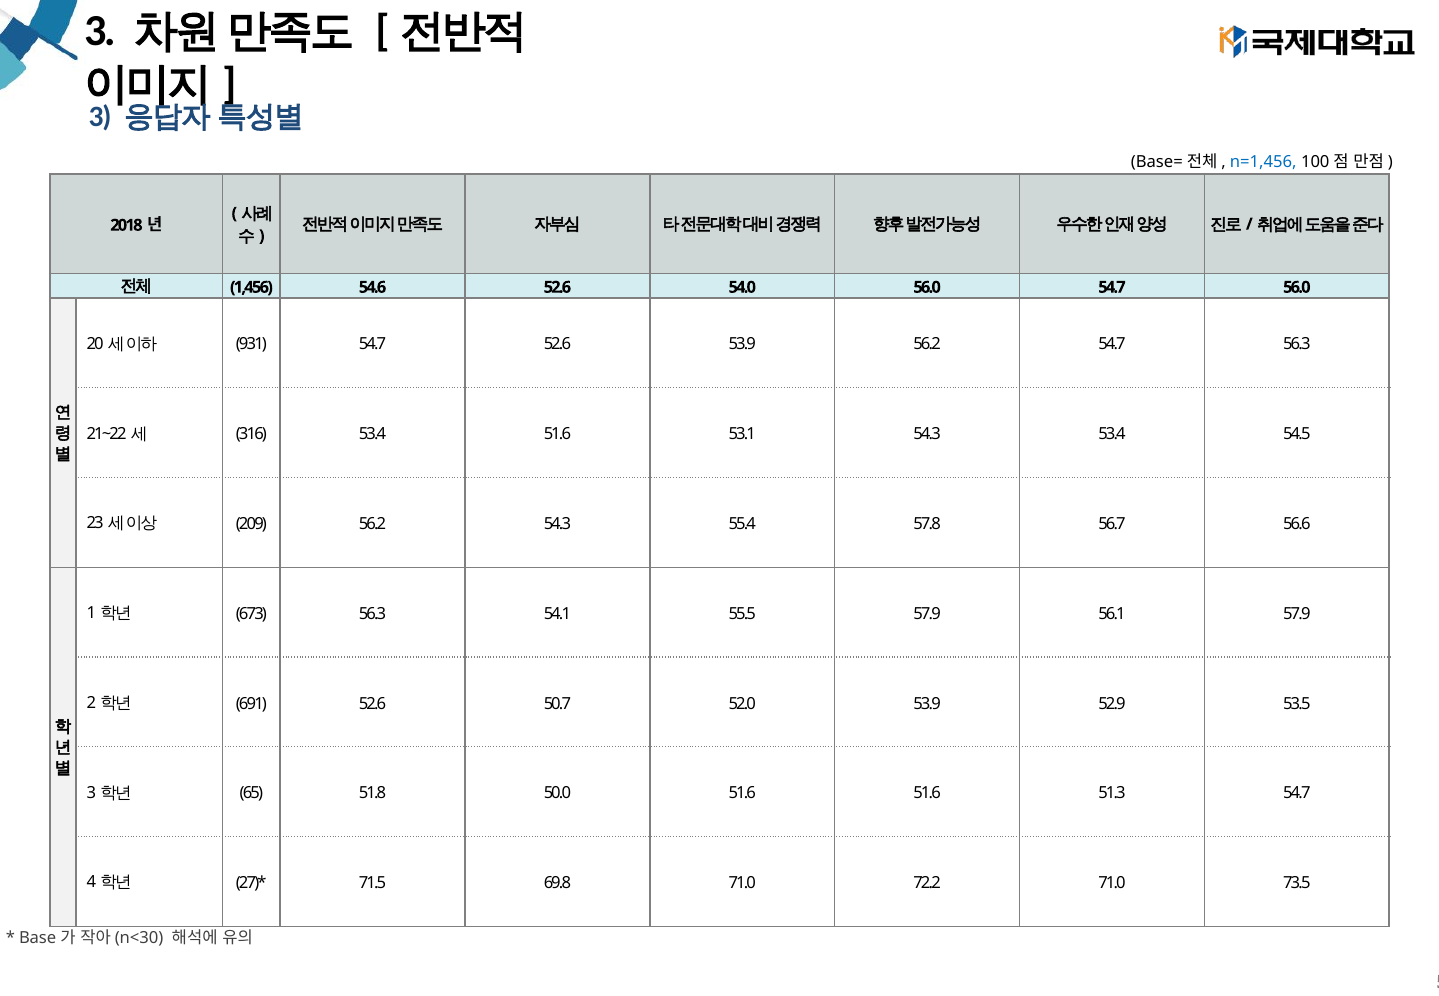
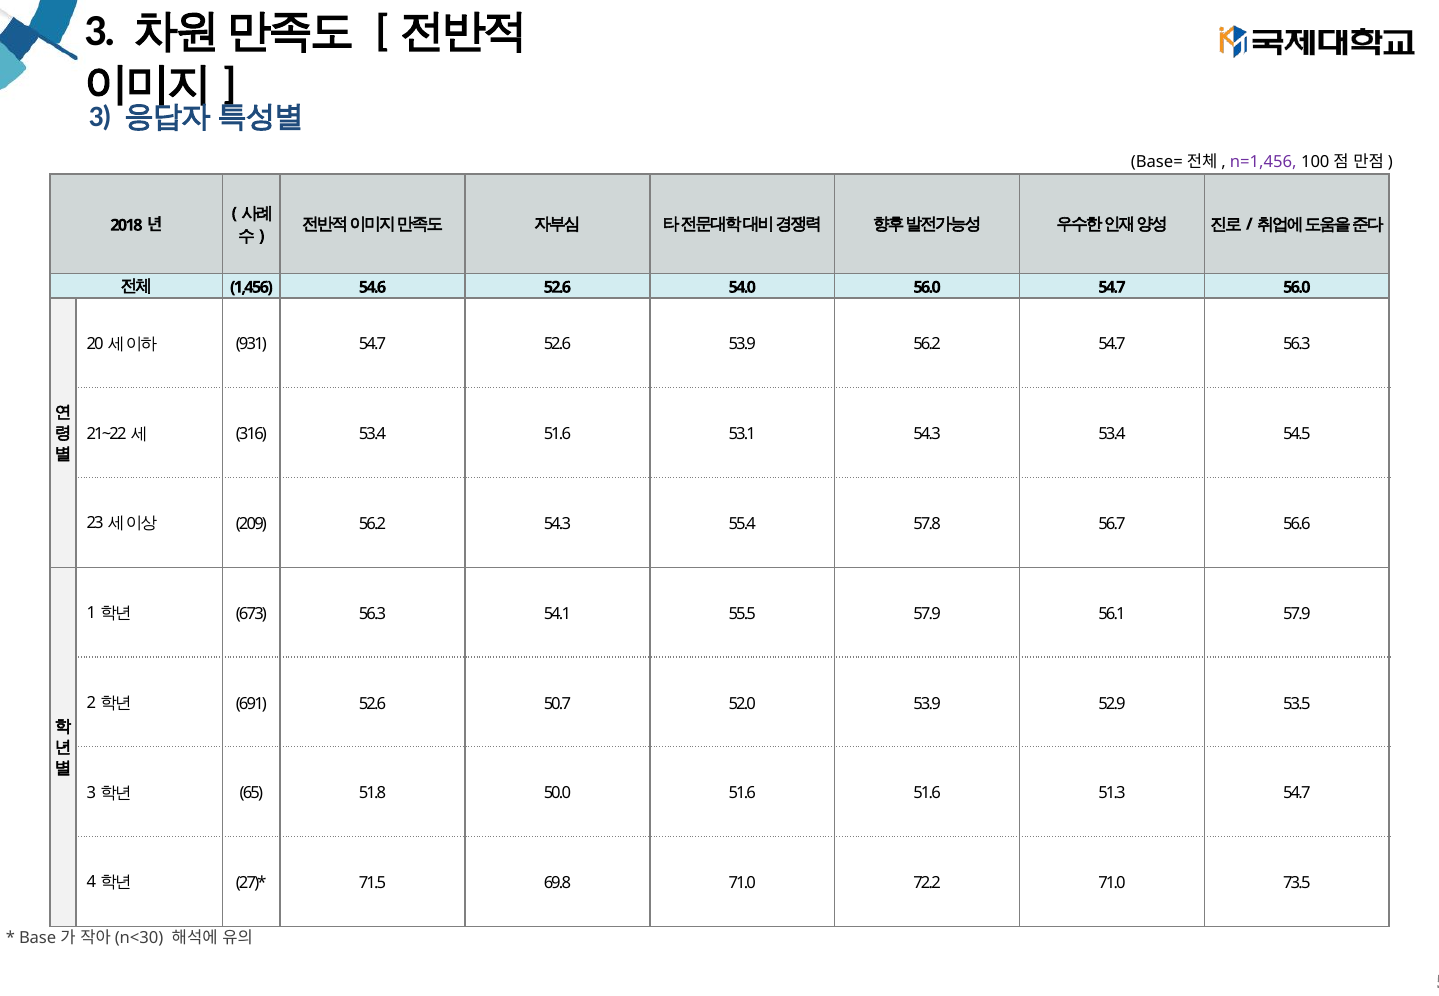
n=1,456 colour: blue -> purple (1263, 162)
